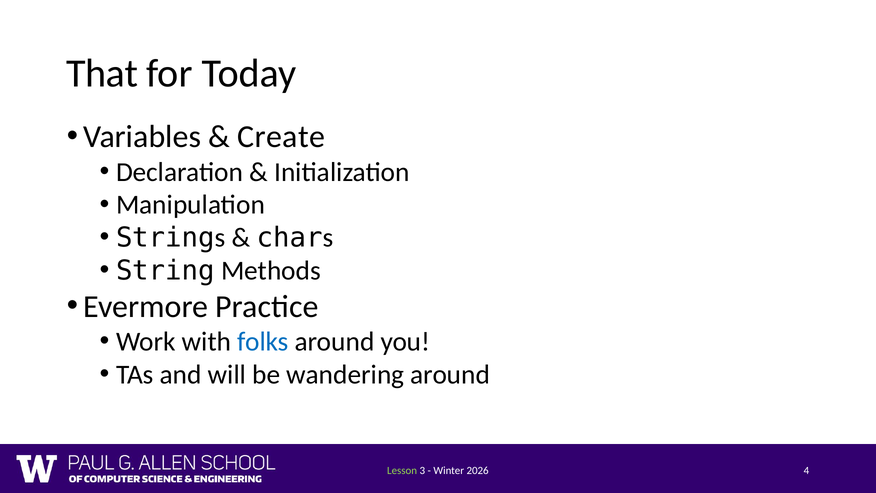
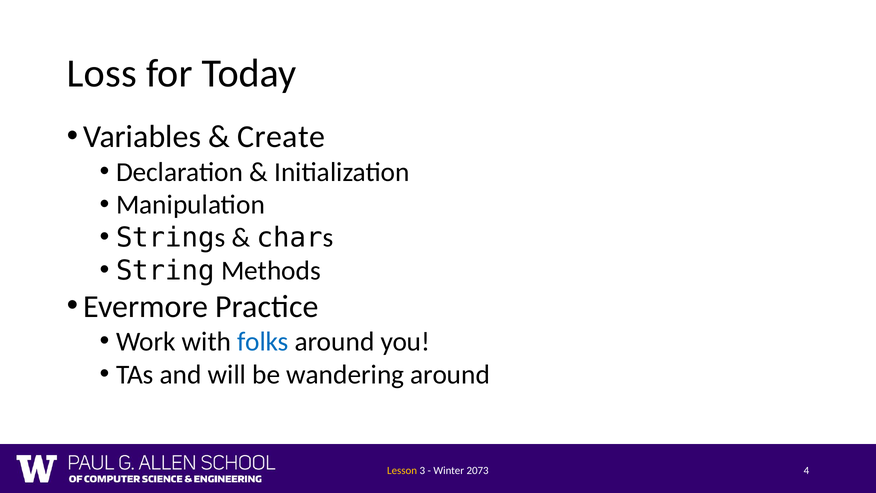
That: That -> Loss (102, 74)
Lesson colour: light green -> yellow (402, 471)
2026: 2026 -> 2073 (478, 471)
